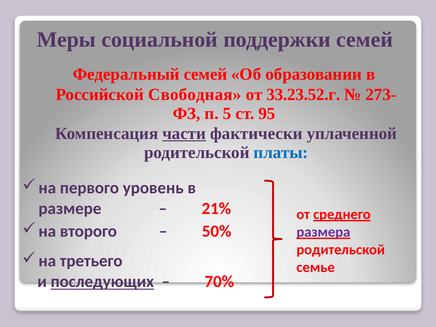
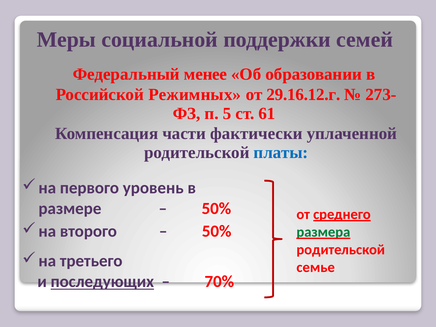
Федеральный семей: семей -> менее (206, 74)
Свободная: Свободная -> Режимных (195, 95)
33.23.52.г: 33.23.52.г -> 29.16.12.г (303, 95)
95: 95 -> 61 (267, 113)
части underline: present -> none (184, 134)
21%: 21% -> 50% (216, 208)
размера colour: purple -> green (323, 232)
